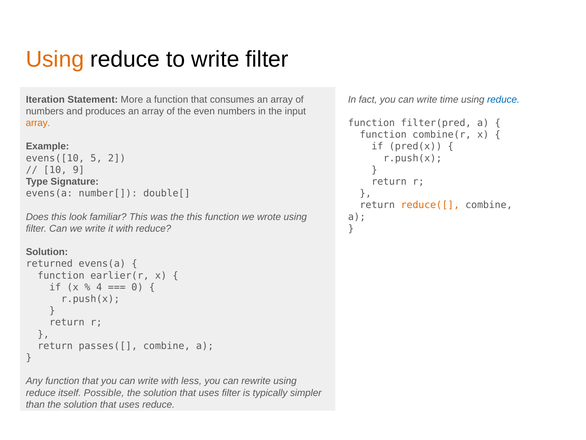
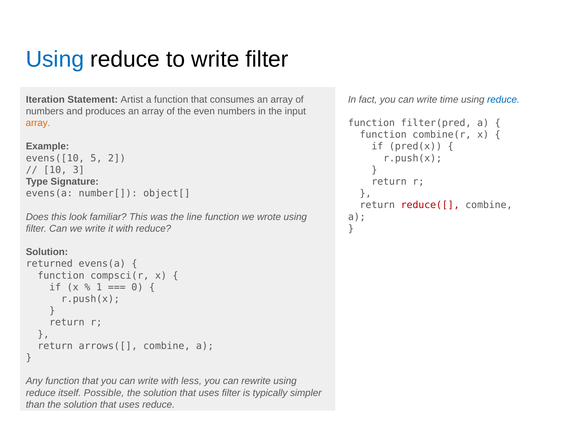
Using colour: orange -> blue (55, 59)
More: More -> Artist (132, 99)
9: 9 -> 3 (79, 170)
double[: double[ -> object[ (167, 193)
reduce([ colour: orange -> red (430, 205)
the this: this -> line (194, 217)
earlier(r: earlier(r -> compsci(r (120, 275)
4: 4 -> 1 (99, 287)
passes([: passes([ -> arrows([ (108, 345)
